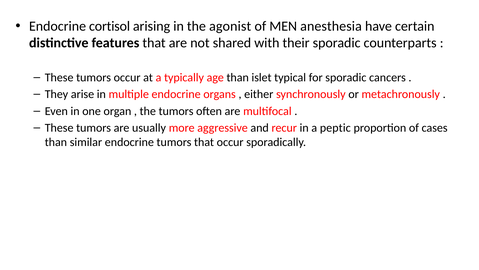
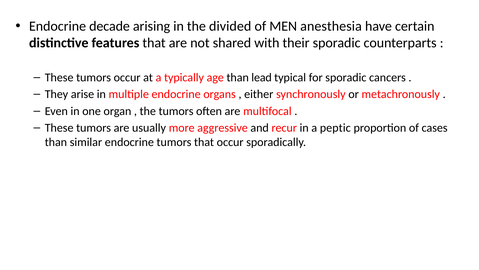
cortisol: cortisol -> decade (110, 26)
agonist: agonist -> divided (230, 26)
islet: islet -> lead (262, 77)
